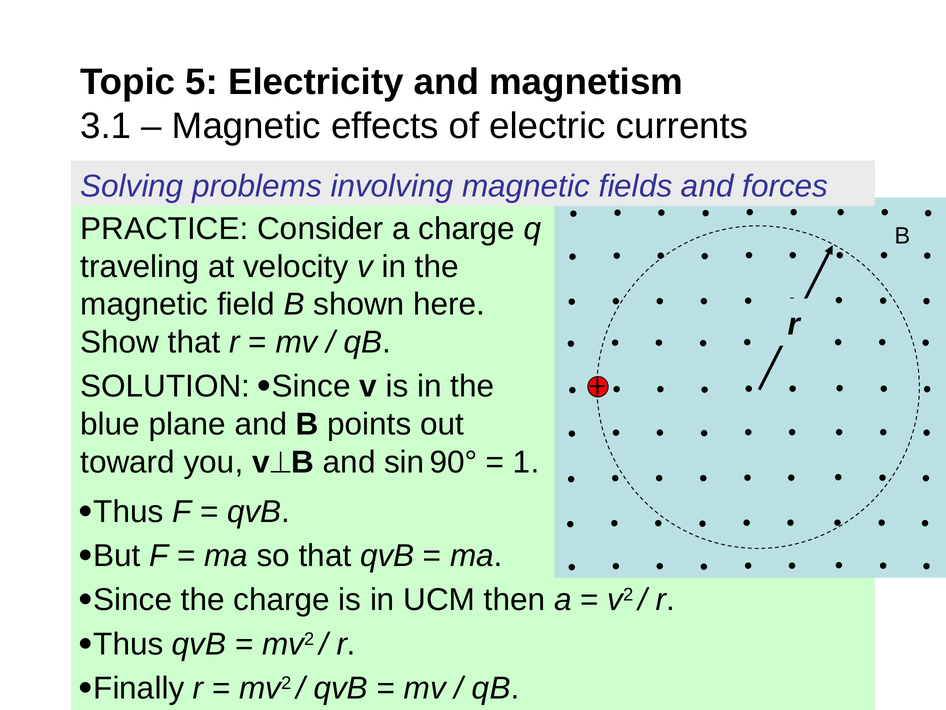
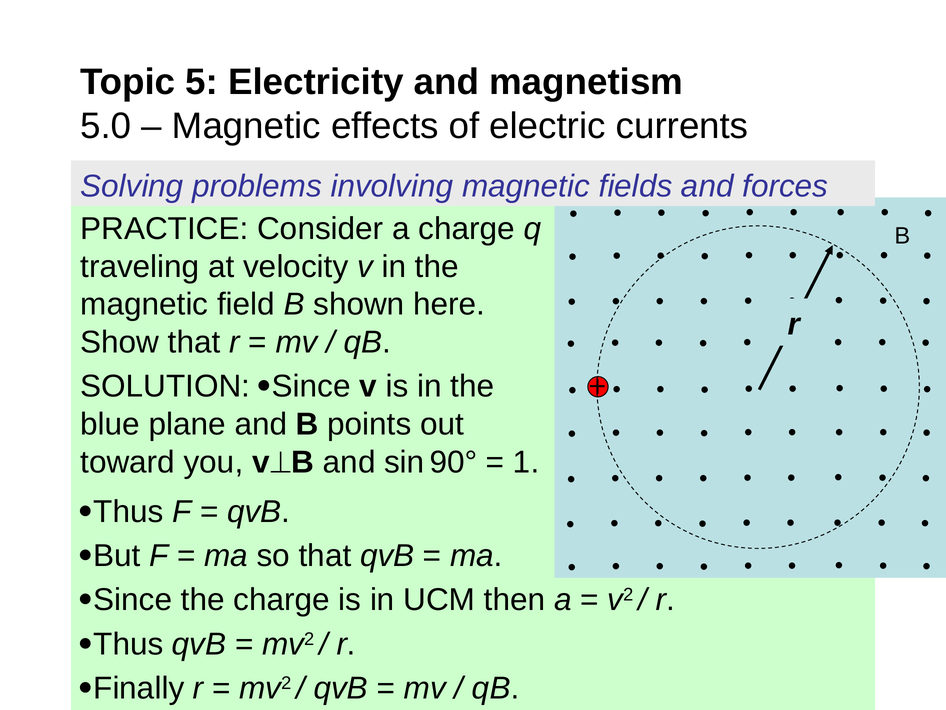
3.1: 3.1 -> 5.0 (106, 126)
